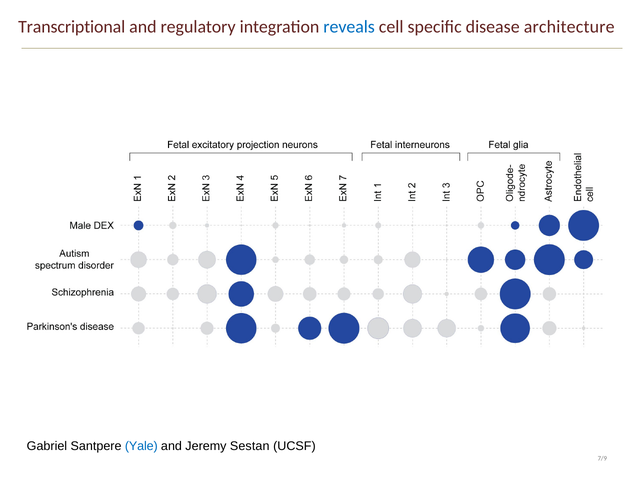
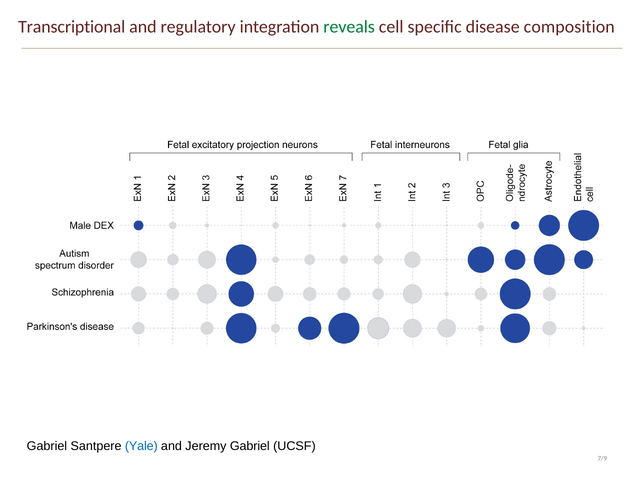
reveals colour: blue -> green (349, 27)
architecture: architecture -> composition (569, 27)
Jeremy Sestan: Sestan -> Gabriel (250, 446)
